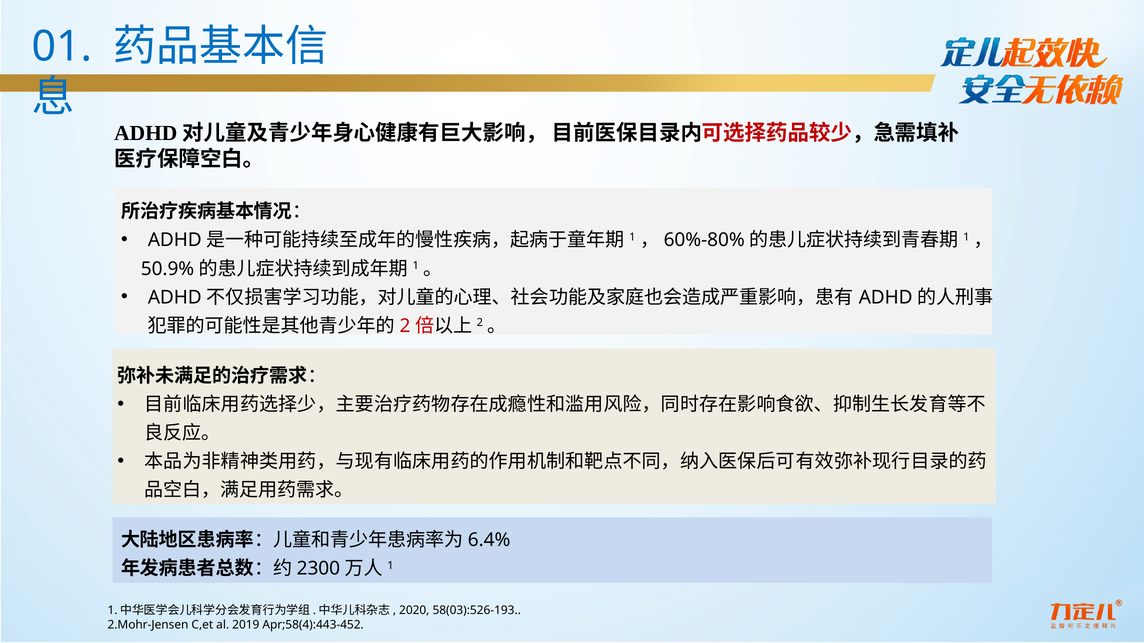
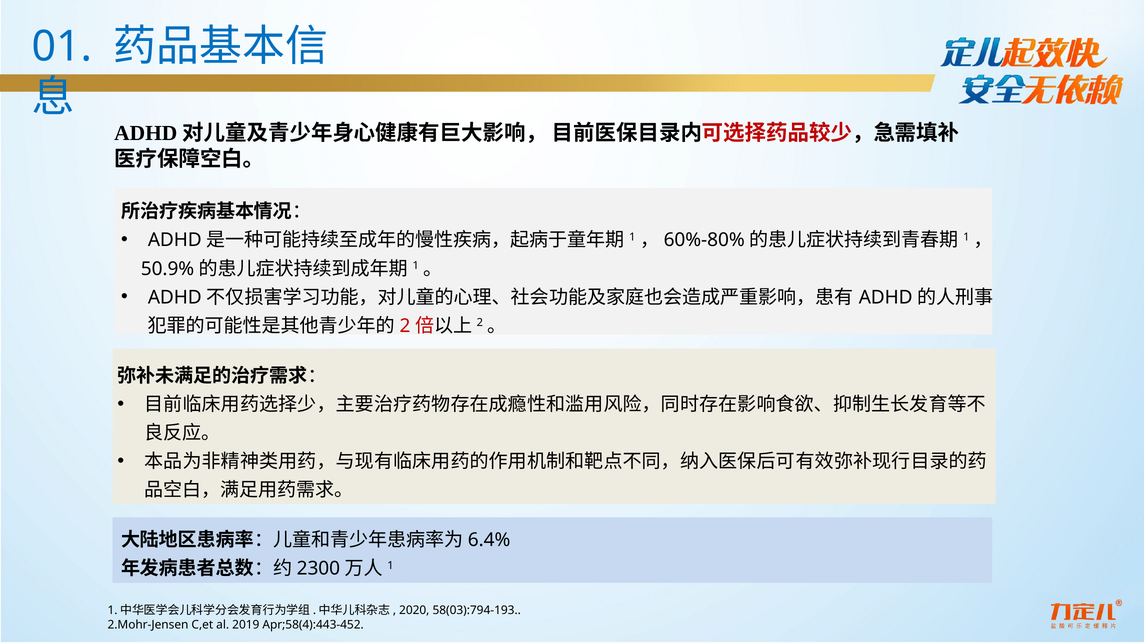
58(03):526-193: 58(03):526-193 -> 58(03):794-193 (477, 611)
